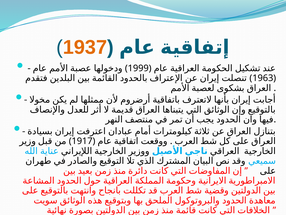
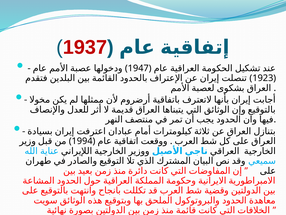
1937 colour: orange -> red (85, 47)
1999: 1999 -> 1947 (138, 68)
1963: 1963 -> 1923 (263, 78)
1917: 1917 -> 1994 (82, 141)
